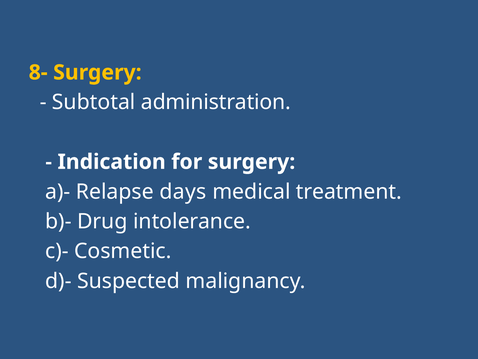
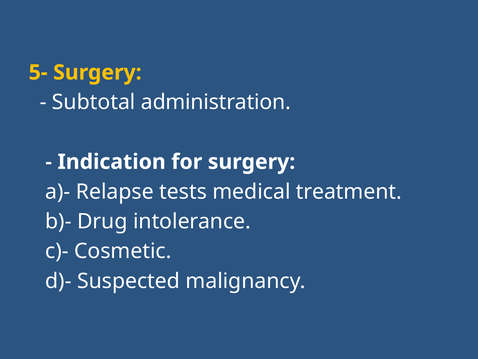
8-: 8- -> 5- (38, 72)
days: days -> tests (183, 191)
